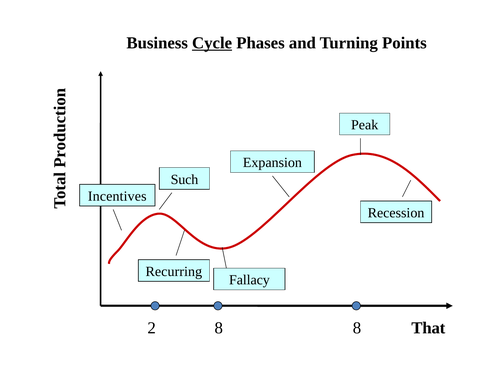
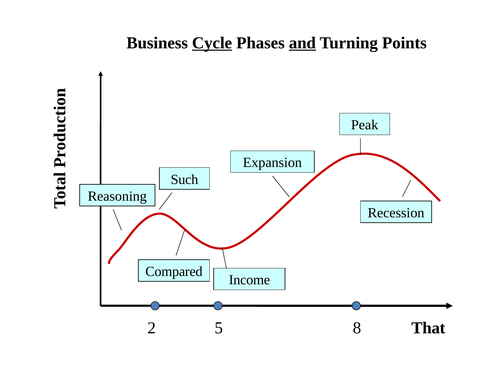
and underline: none -> present (302, 43)
Incentives: Incentives -> Reasoning (117, 196)
Recurring: Recurring -> Compared (174, 272)
Fallacy: Fallacy -> Income (249, 280)
2 8: 8 -> 5 (219, 328)
